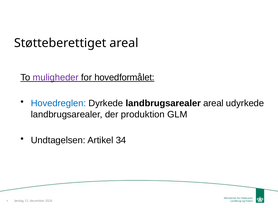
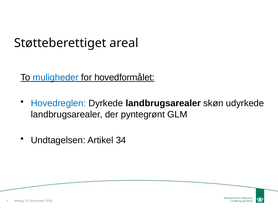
muligheder colour: purple -> blue (56, 78)
landbrugsarealer areal: areal -> skøn (213, 104)
produktion: produktion -> pyntegrønt (143, 115)
